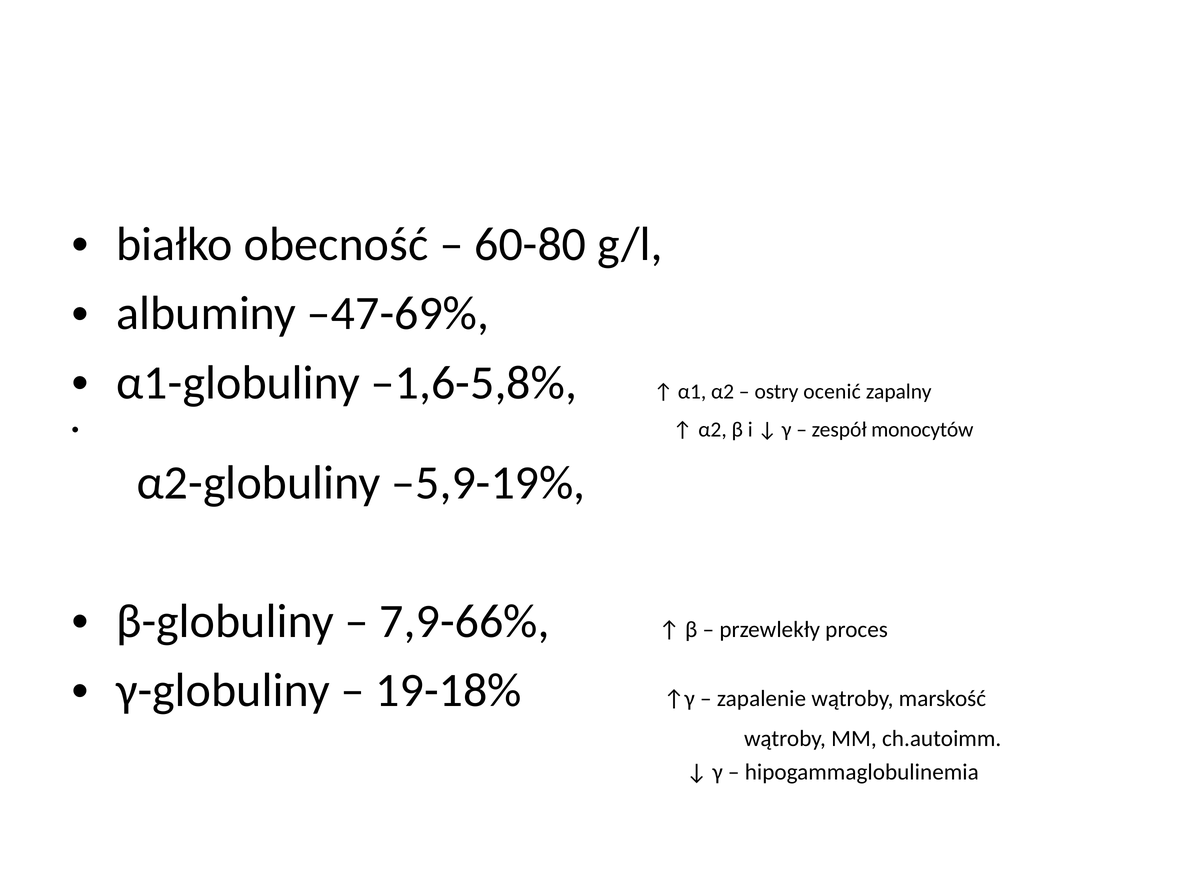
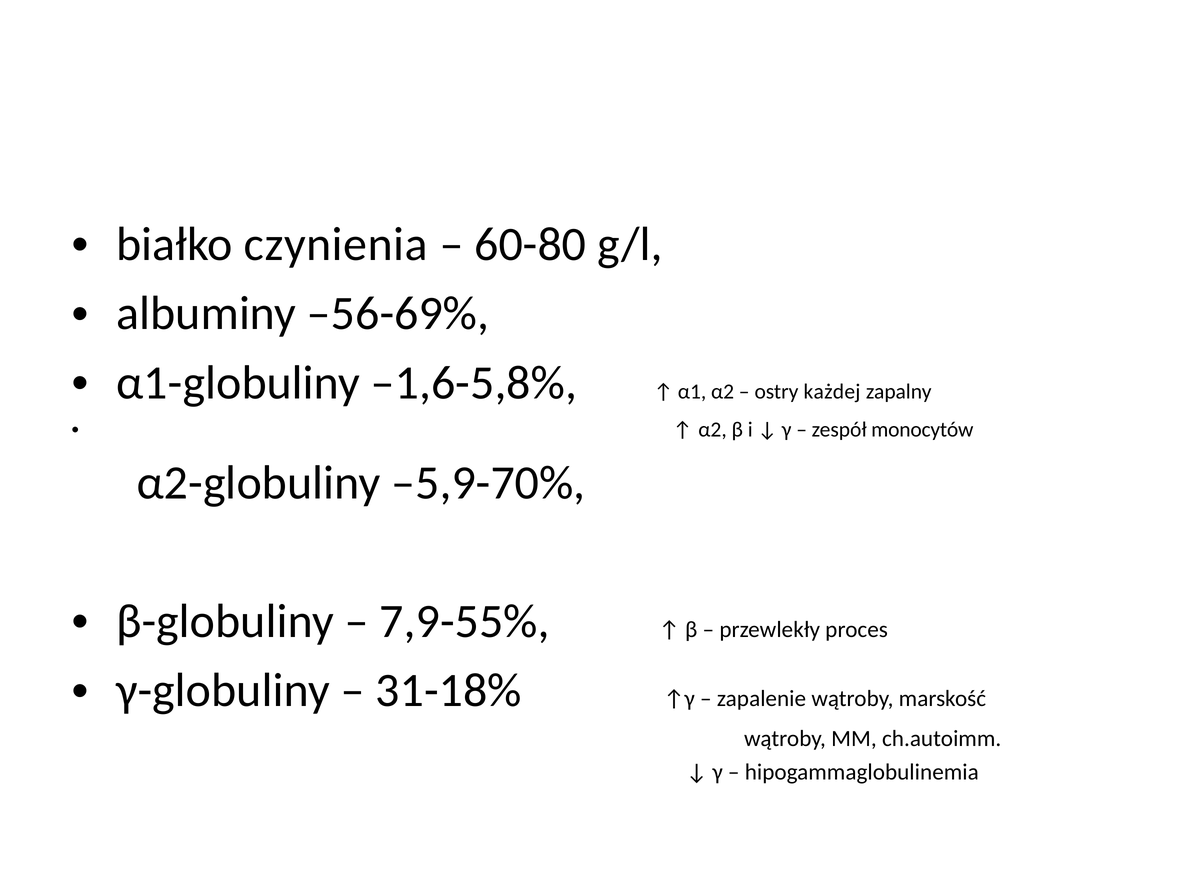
obecność: obecność -> czynienia (336, 244)
–47-69%: –47-69% -> –56-69% (398, 314)
ocenić: ocenić -> każdej (832, 392)
–5,9-19%: –5,9-19% -> –5,9-70% (488, 483)
7,9-66%: 7,9-66% -> 7,9-55% (465, 621)
19-18%: 19-18% -> 31-18% (449, 691)
